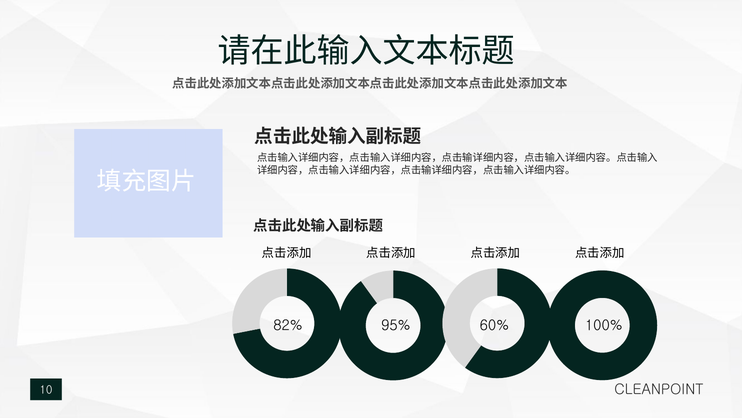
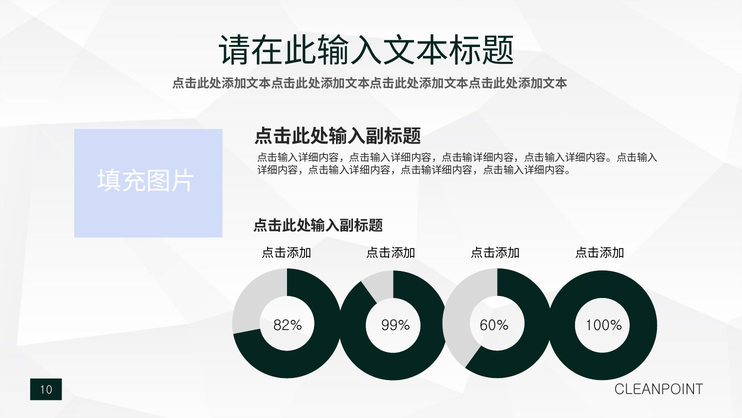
95%: 95% -> 99% (396, 325)
